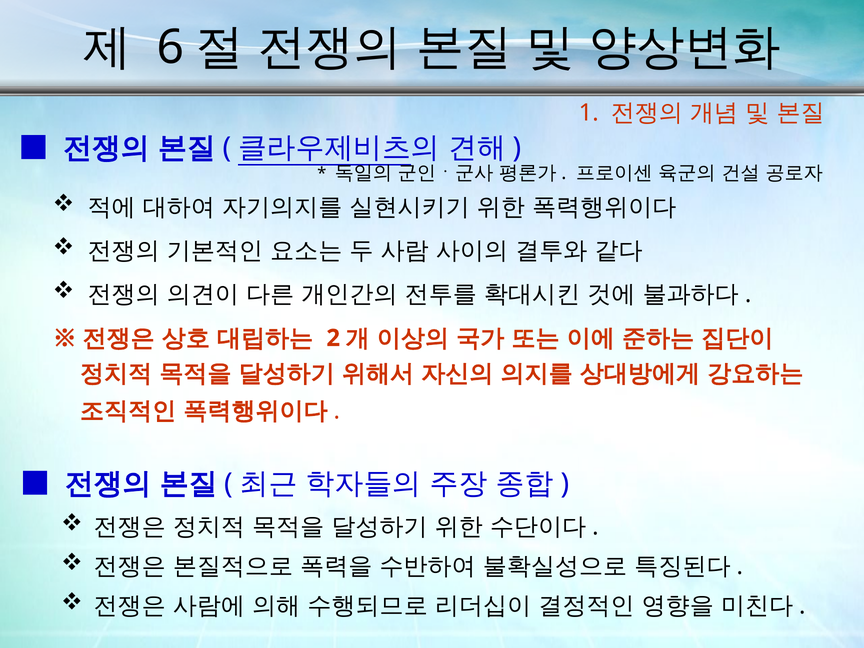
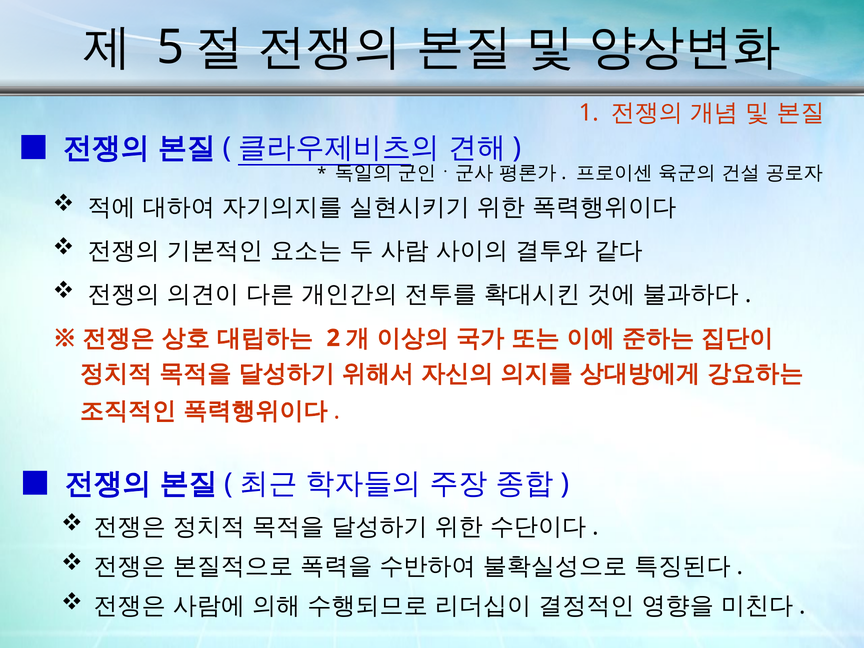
6: 6 -> 5 (171, 47)
